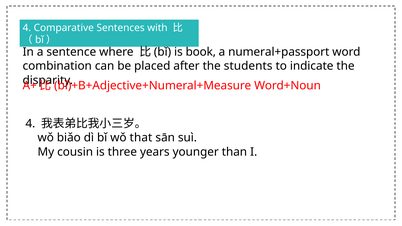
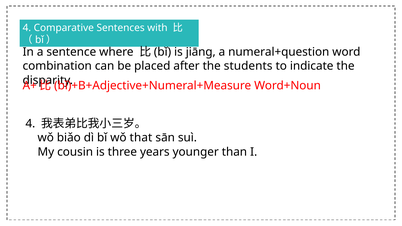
book: book -> jiāng (201, 52)
numeral+passport: numeral+passport -> numeral+question (279, 52)
